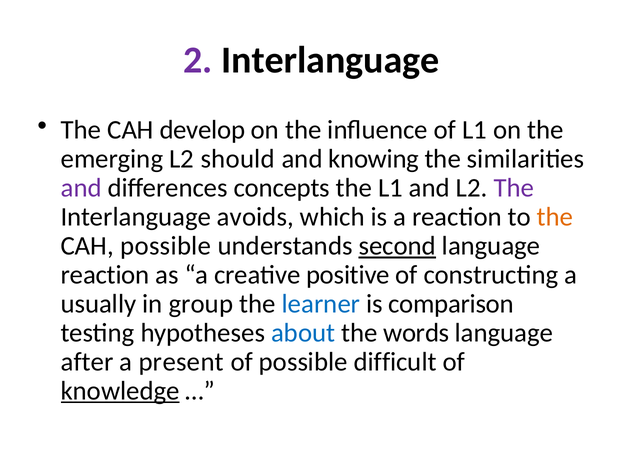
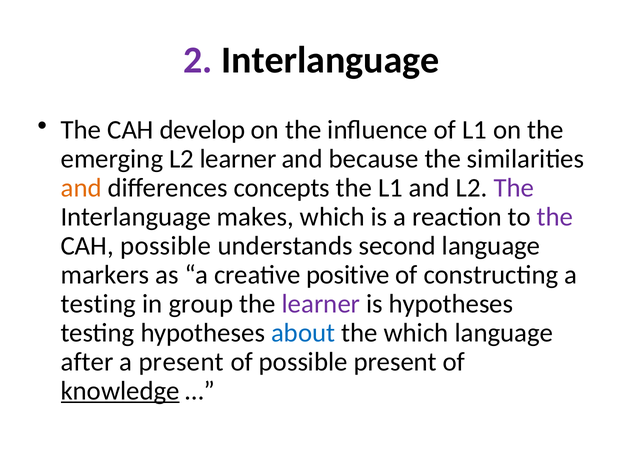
L2 should: should -> learner (238, 159)
knowing: knowing -> because (374, 159)
and colour: purple -> orange (81, 188)
avoids: avoids -> makes (255, 217)
the colour: orange -> purple (555, 217)
second underline: present -> none (397, 246)
reaction: reaction -> markers (105, 275)
usually: usually -> testing (98, 304)
learner colour: blue -> purple (321, 304)
is comparison: comparison -> hypotheses (451, 304)
the words: words -> which (416, 333)
possible difficult: difficult -> present (395, 362)
